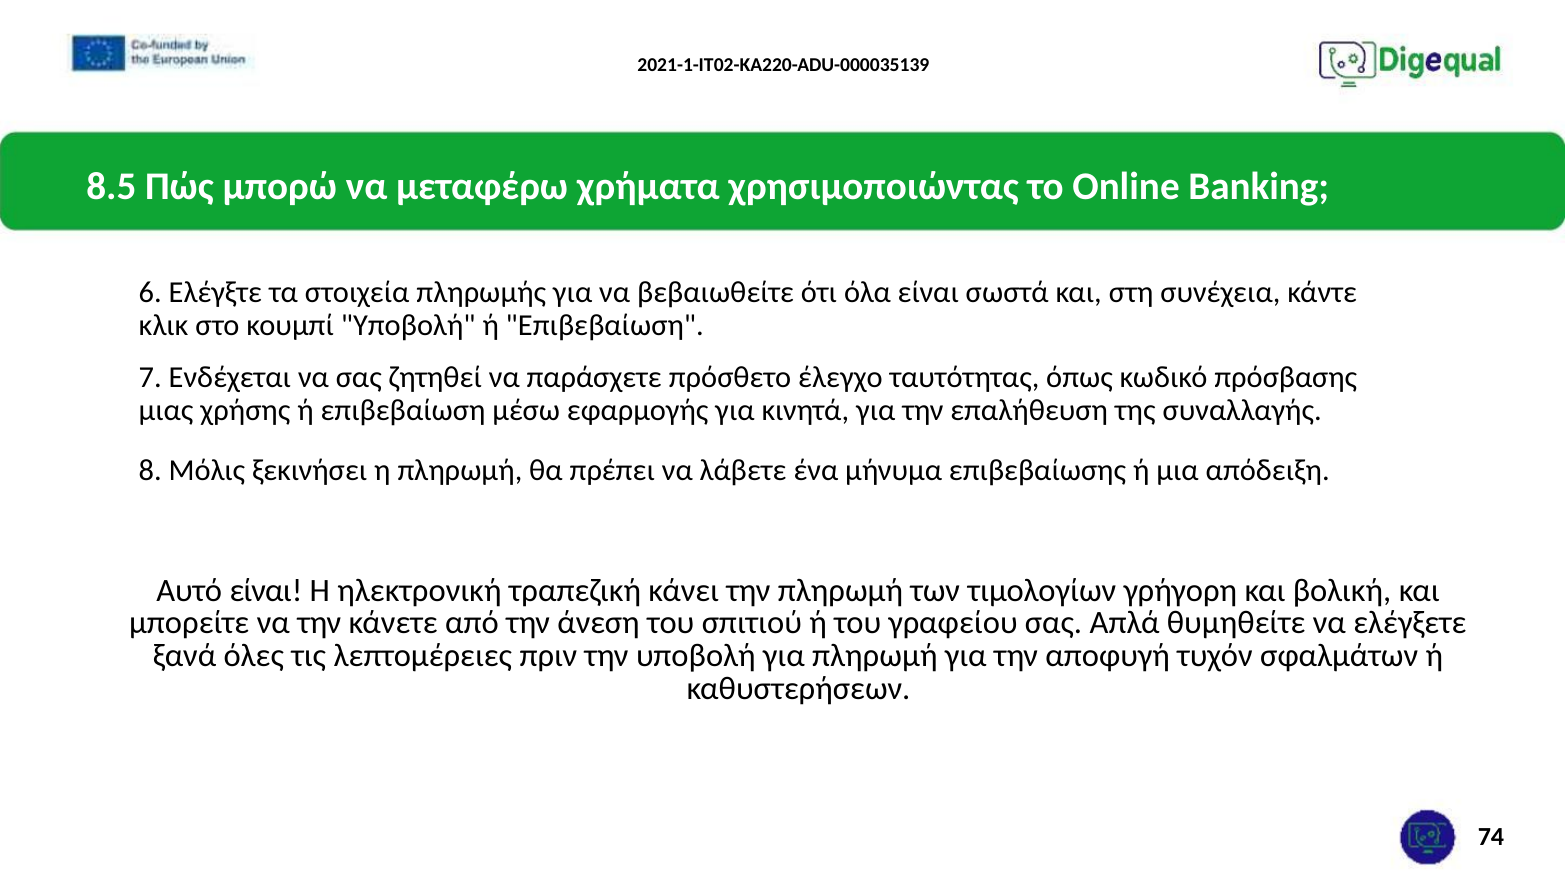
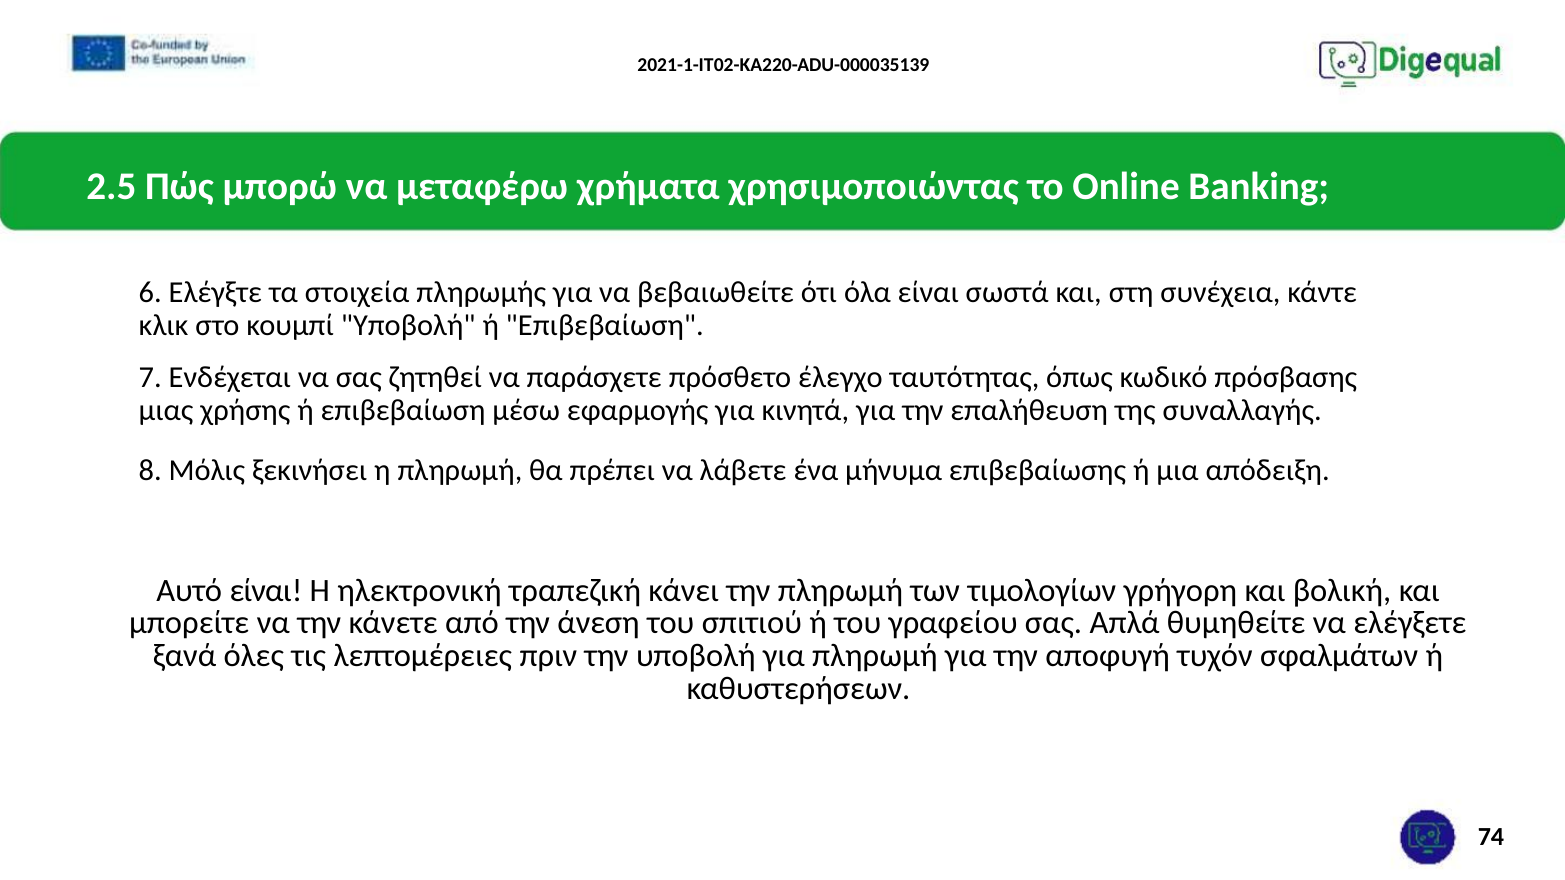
8.5: 8.5 -> 2.5 (111, 187)
